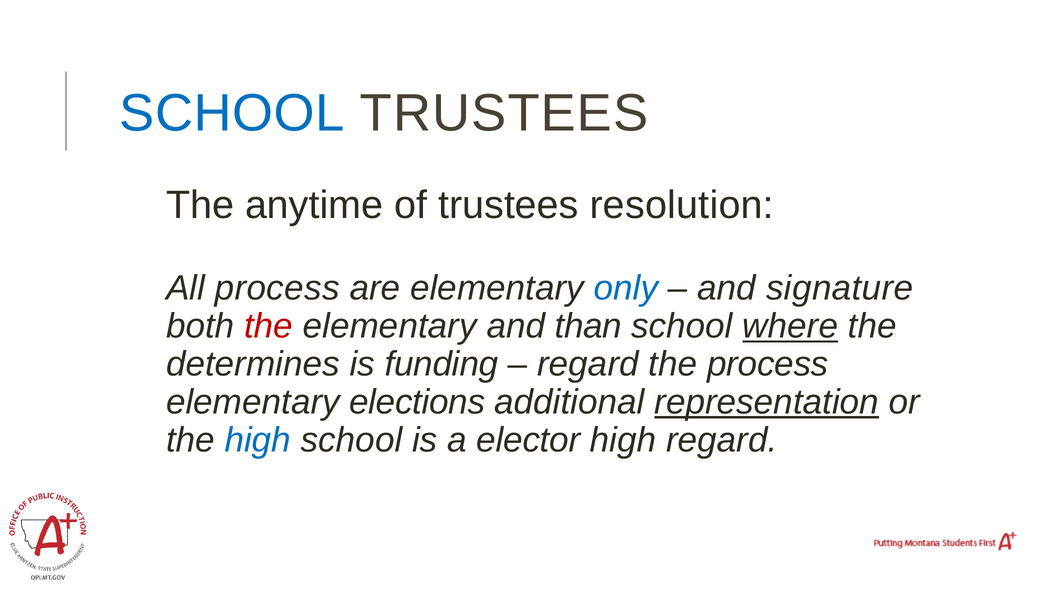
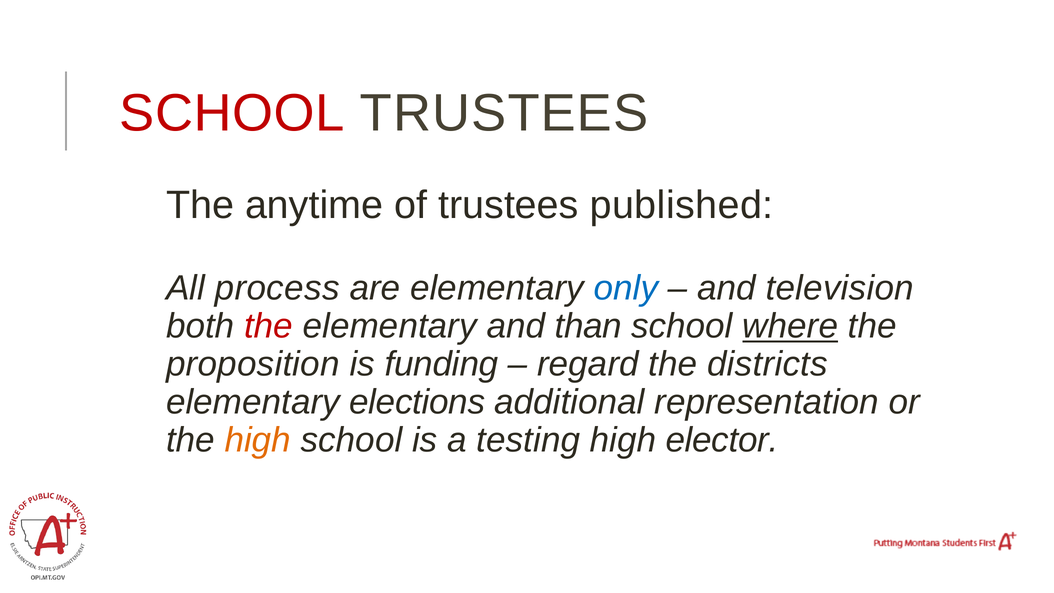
SCHOOL colour: blue -> red (232, 113)
resolution: resolution -> published (682, 205)
signature: signature -> television (840, 288)
determines: determines -> proposition (253, 364)
the process: process -> districts (768, 364)
representation underline: present -> none (767, 402)
high colour: blue -> orange (258, 440)
elector: elector -> testing (528, 440)
high regard: regard -> elector (722, 440)
